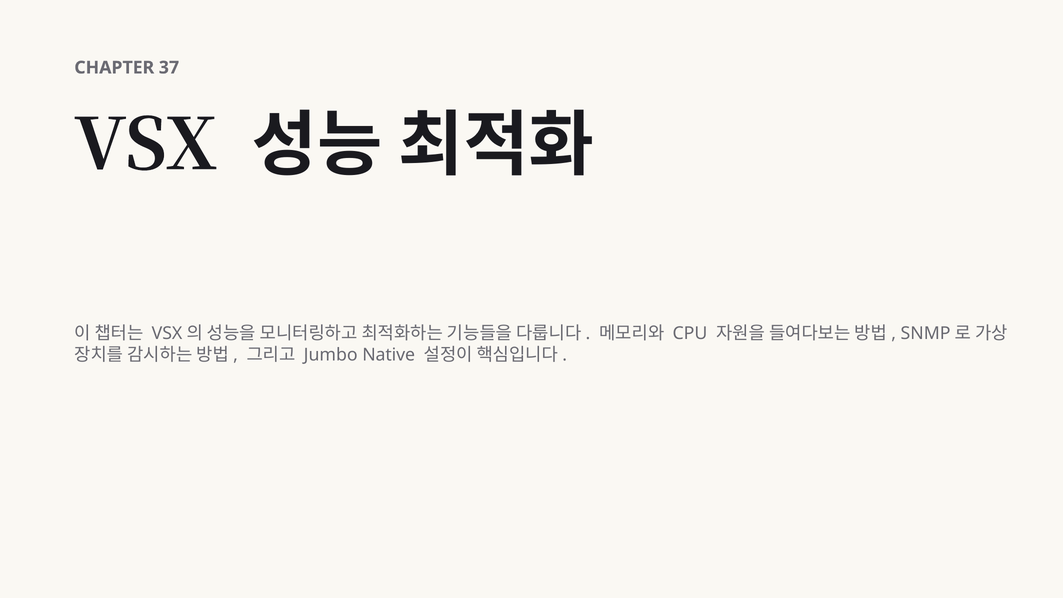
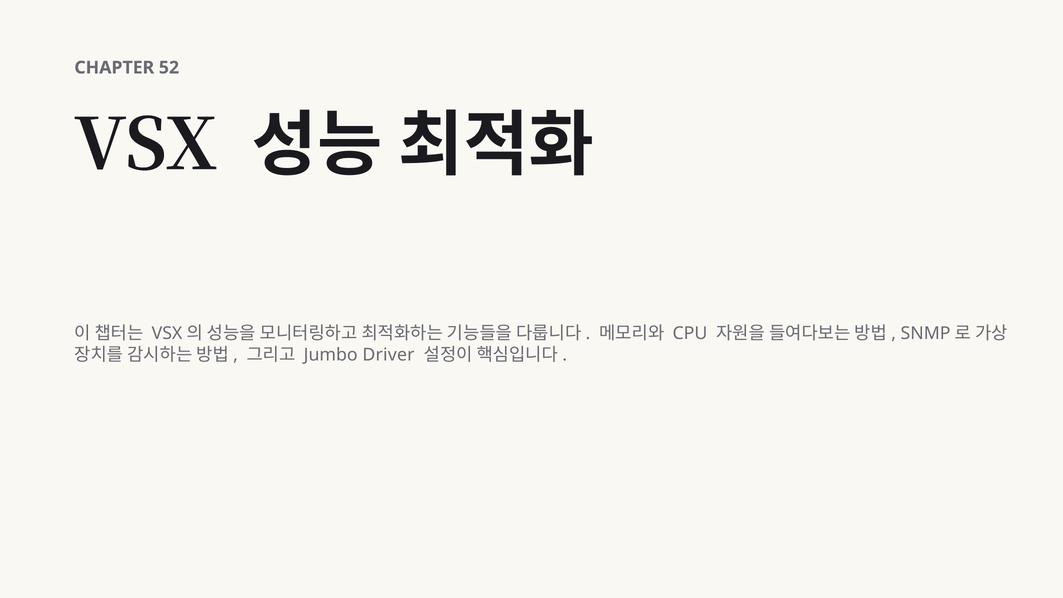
37: 37 -> 52 (169, 68)
Native: Native -> Driver (388, 355)
